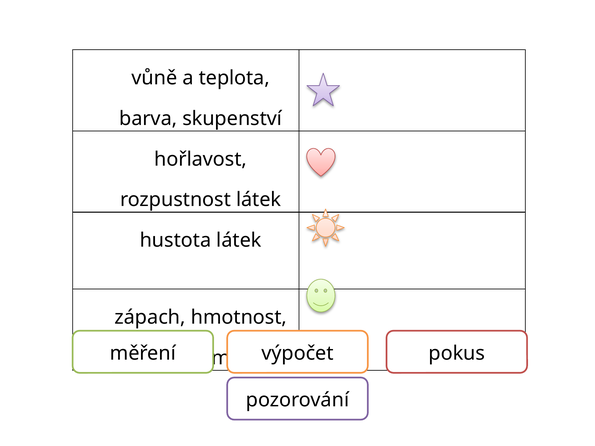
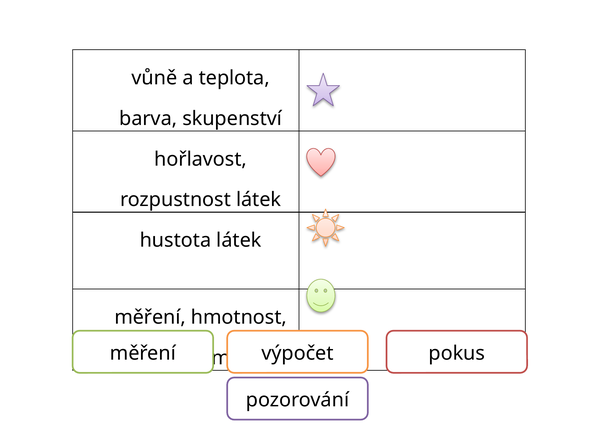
zápach: zápach -> měření (150, 317)
